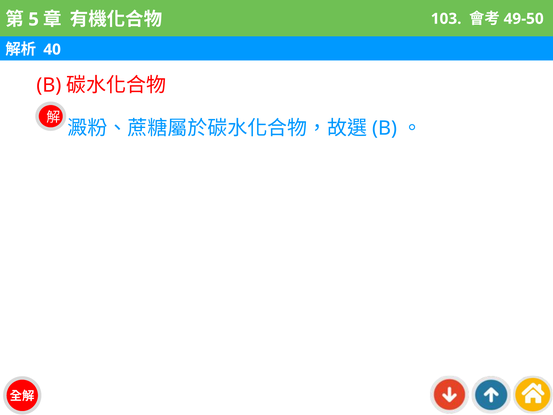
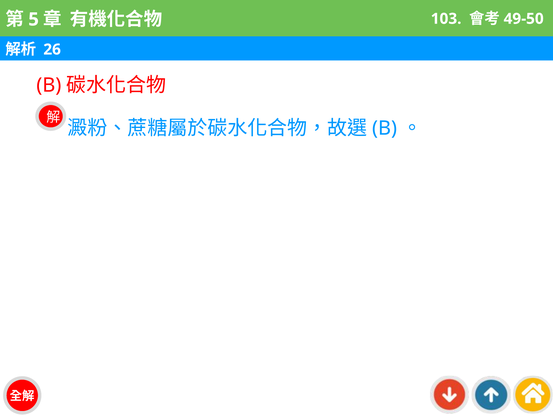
40: 40 -> 26 (52, 49)
